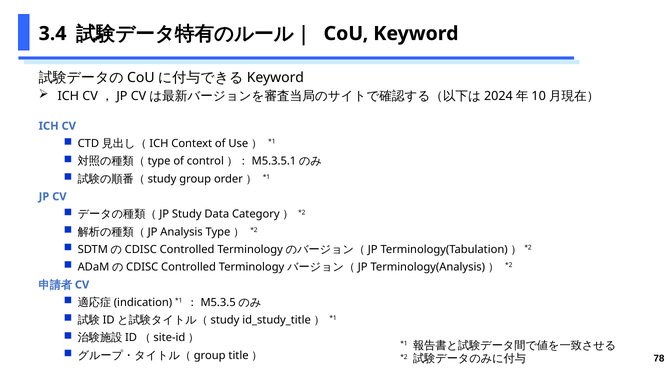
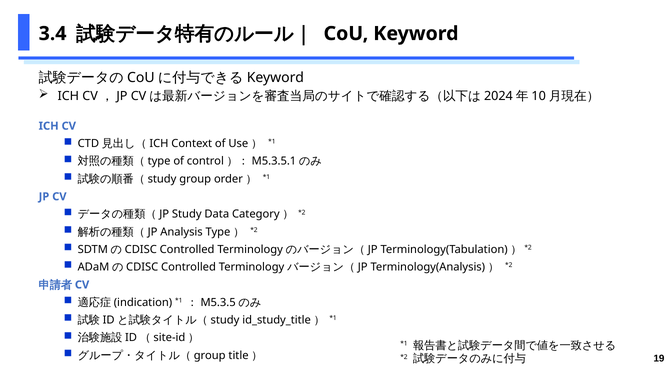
78: 78 -> 19 (659, 358)
